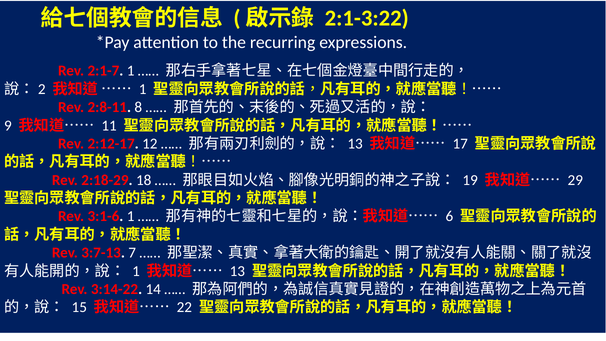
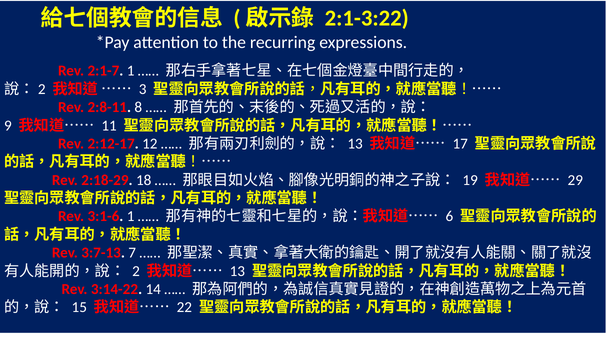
1: 1 -> 3 (143, 89)
1: 1 -> 2 (136, 271)
